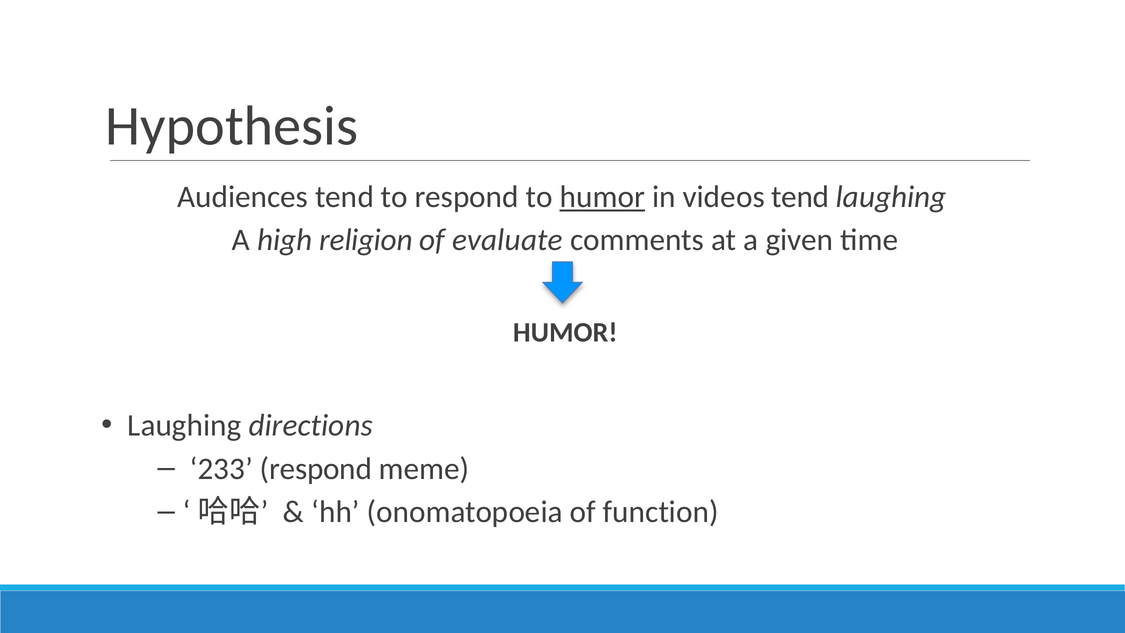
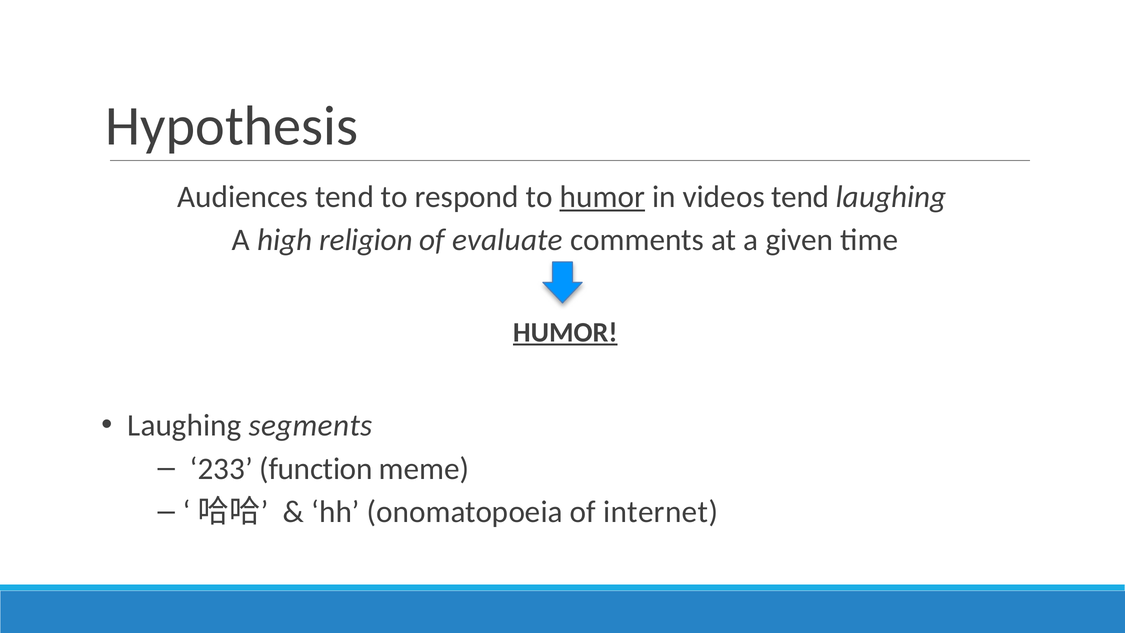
HUMOR underline: none -> present (565, 332)
directions: directions -> segments (311, 426)
233 respond: respond -> function (316, 469)
function: function -> internet (661, 512)
